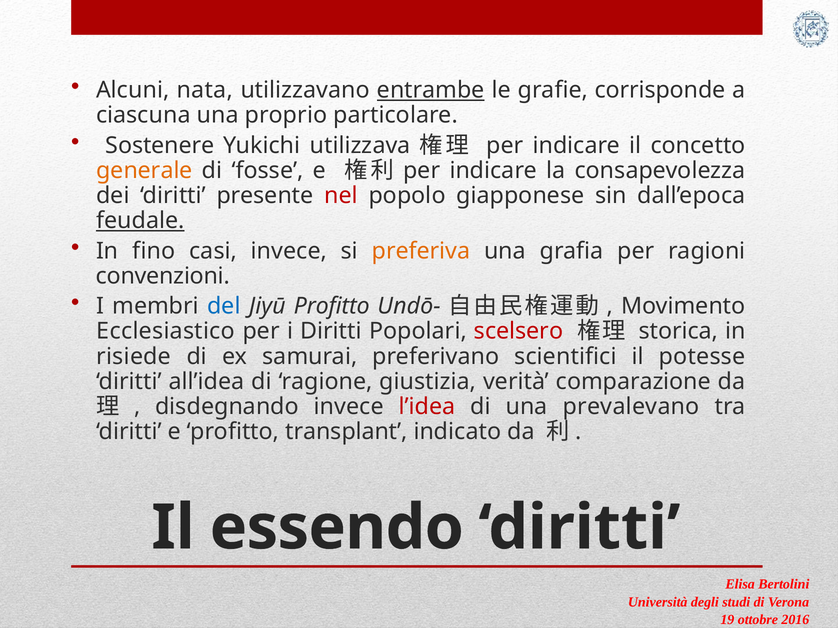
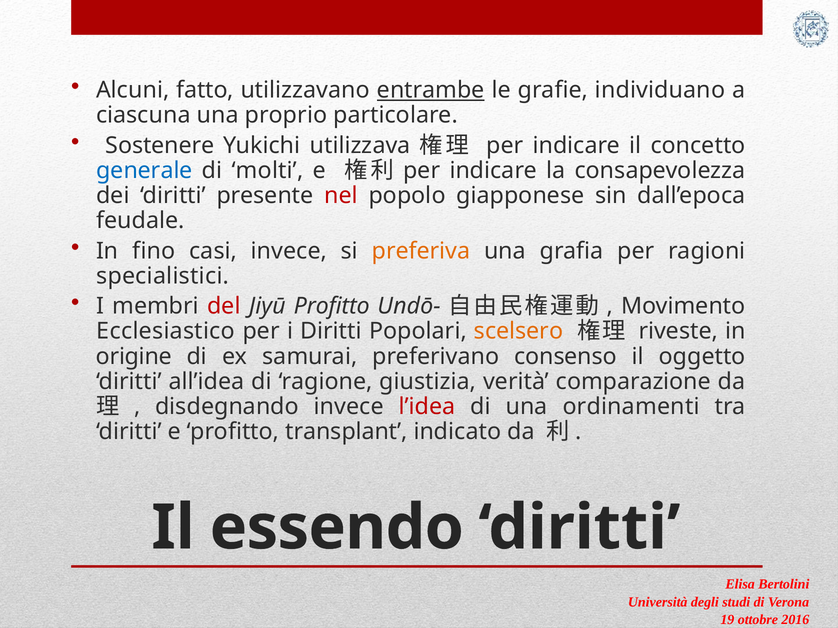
nata: nata -> fatto (205, 90)
corrisponde: corrisponde -> individuano (660, 90)
generale colour: orange -> blue (144, 171)
fosse: fosse -> molti (268, 171)
feudale underline: present -> none (140, 221)
convenzioni: convenzioni -> specialistici (163, 276)
del colour: blue -> red (224, 306)
scelsero colour: red -> orange (519, 332)
storica: storica -> riveste (678, 332)
risiede: risiede -> origine (134, 357)
scientifici: scientifici -> consenso (566, 357)
potesse: potesse -> oggetto (702, 357)
prevalevano: prevalevano -> ordinamenti (631, 407)
